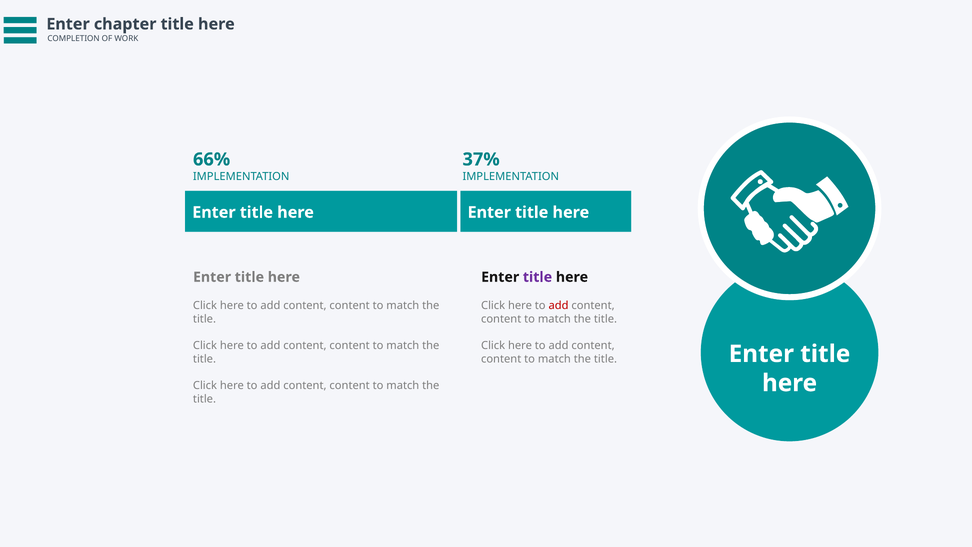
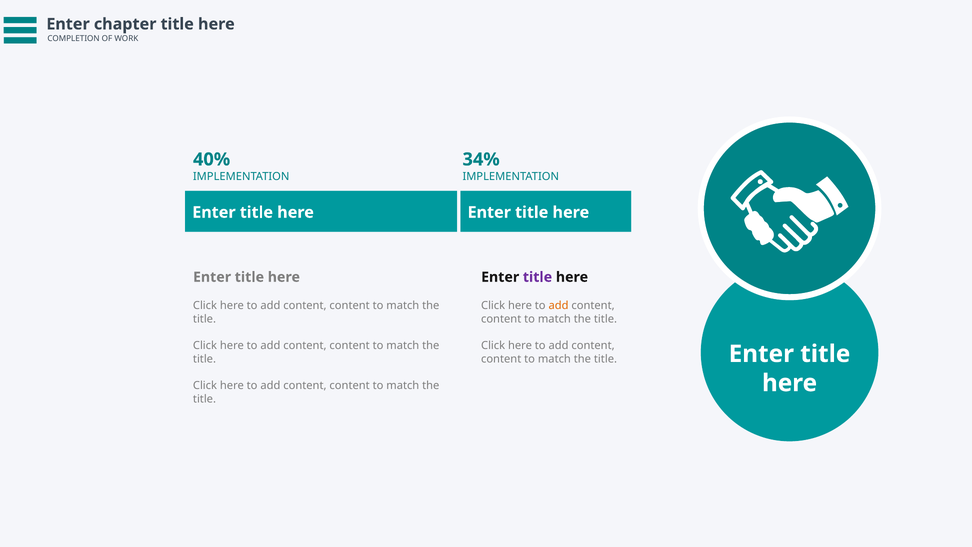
66%: 66% -> 40% (212, 159)
37%: 37% -> 34% (481, 159)
add colour: red -> orange (559, 305)
